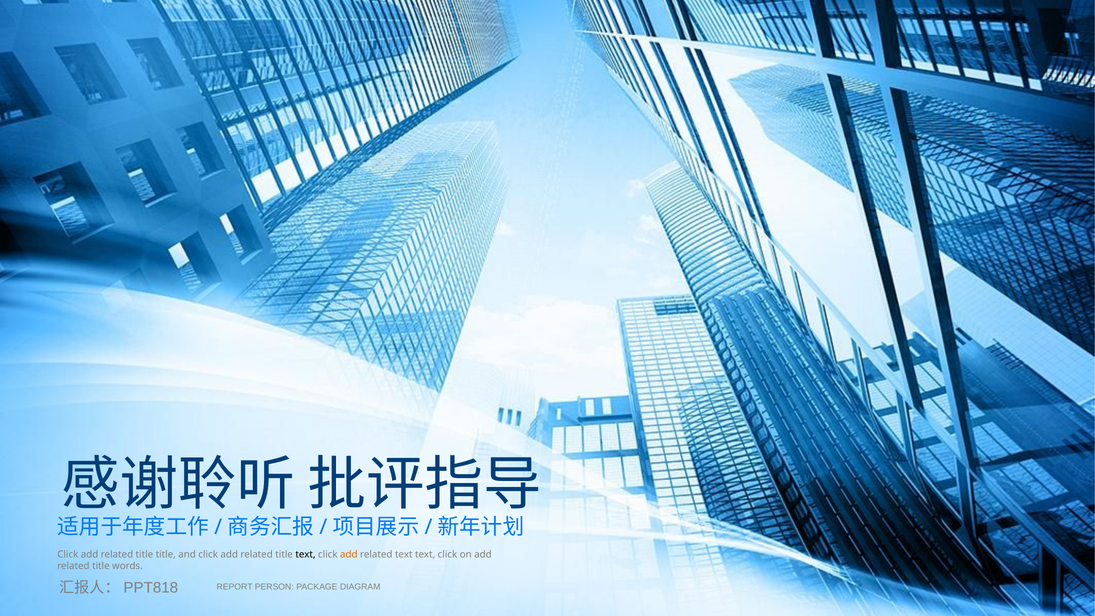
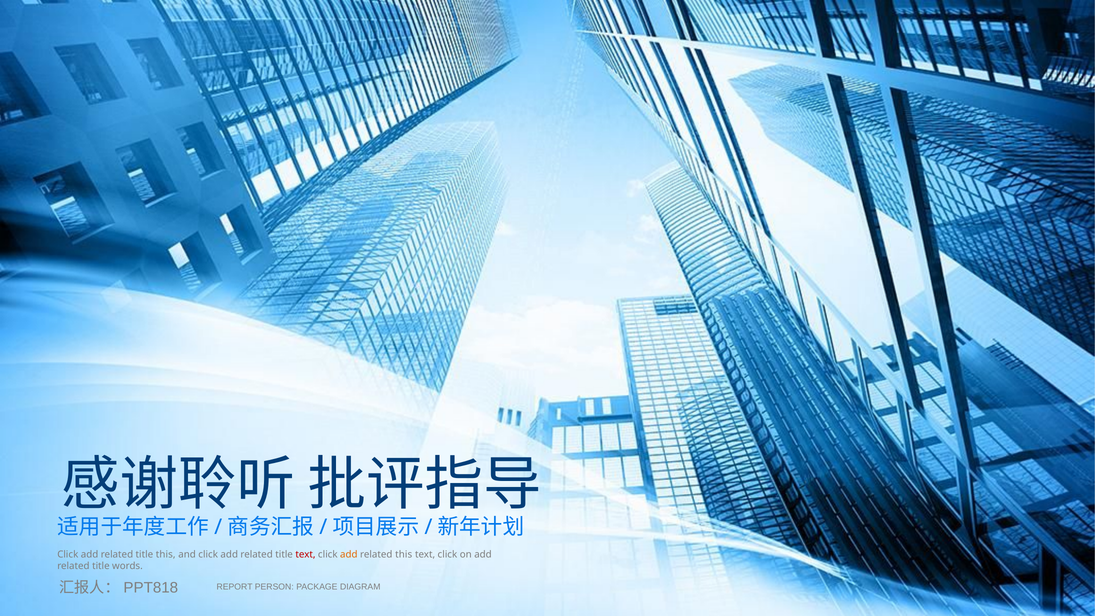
title title: title -> this (166, 554)
text colour: black -> red (305, 554)
related text: text -> this (404, 554)
